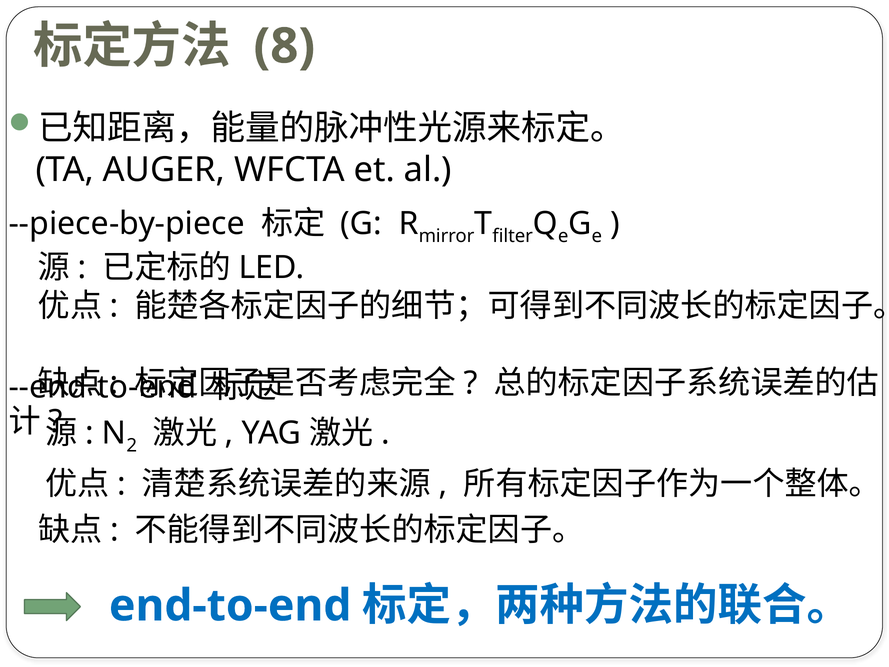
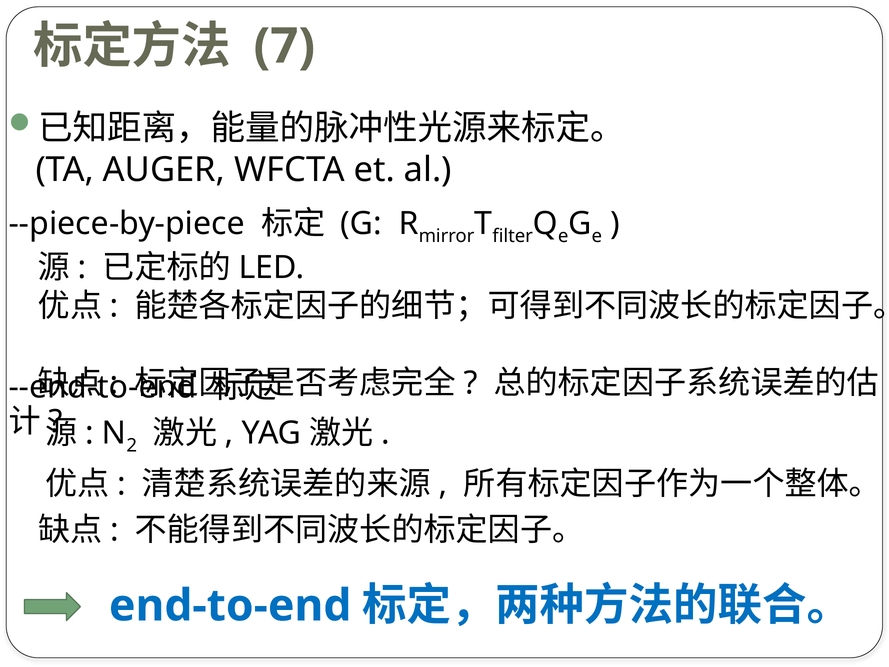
8: 8 -> 7 (284, 46)
